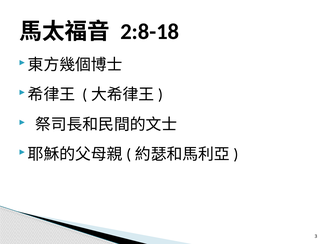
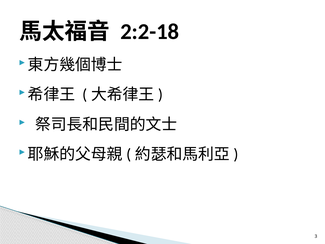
2:8-18: 2:8-18 -> 2:2-18 (150, 32)
